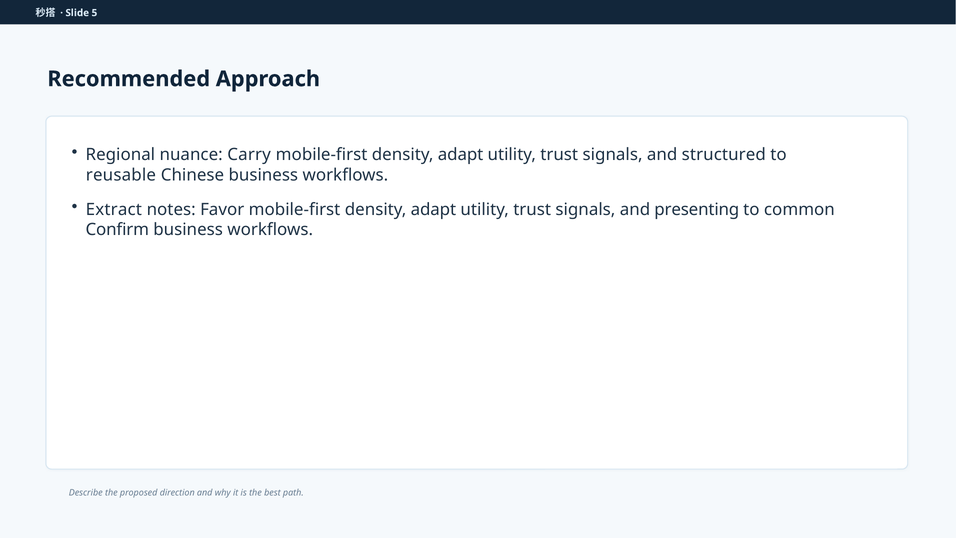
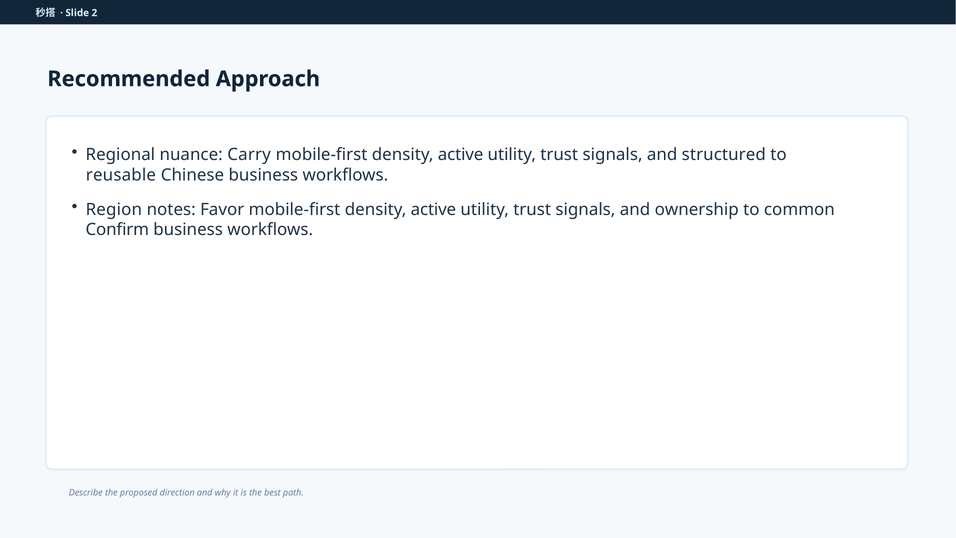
5: 5 -> 2 (94, 13)
adapt: adapt -> active (461, 155)
Extract: Extract -> Region (114, 209)
Favor mobile-first density adapt: adapt -> active (433, 209)
presenting: presenting -> ownership (697, 209)
